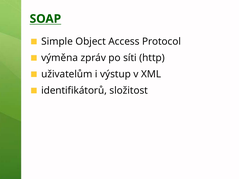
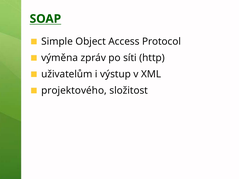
identifikátorů: identifikátorů -> projektového (74, 91)
